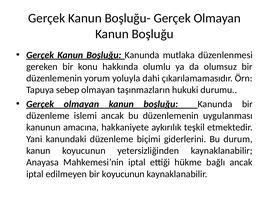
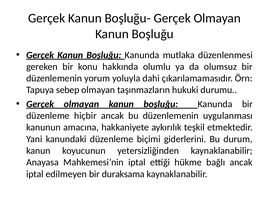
islemi: islemi -> hiçbir (85, 116)
bir koyucunun: koyucunun -> duraksama (123, 174)
